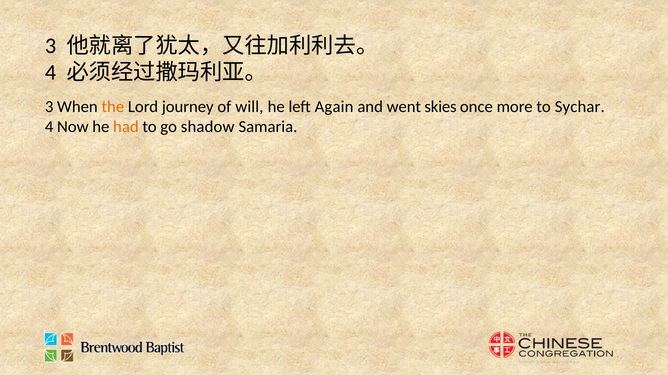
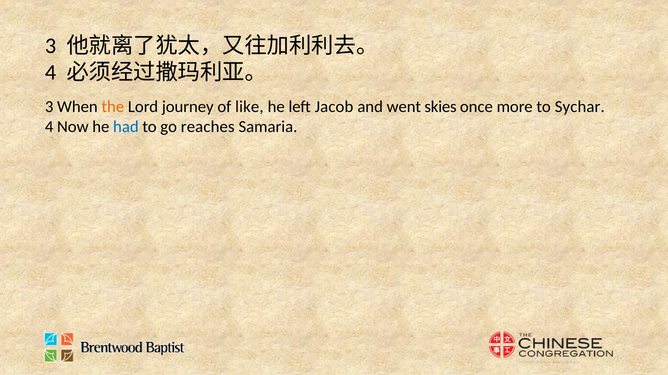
will: will -> like (249, 107)
Again: Again -> Jacob (334, 107)
had colour: orange -> blue (126, 127)
shadow: shadow -> reaches (208, 127)
